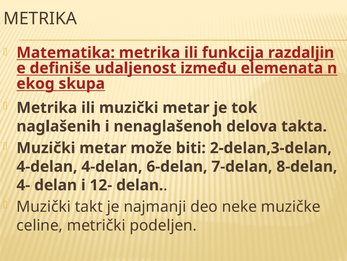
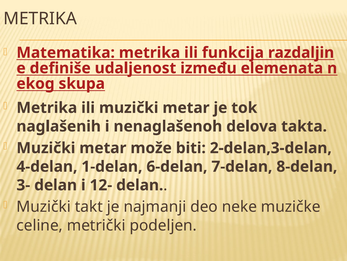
4-delan 4-delan: 4-delan -> 1-delan (112, 166)
4-: 4- -> 3- (23, 185)
